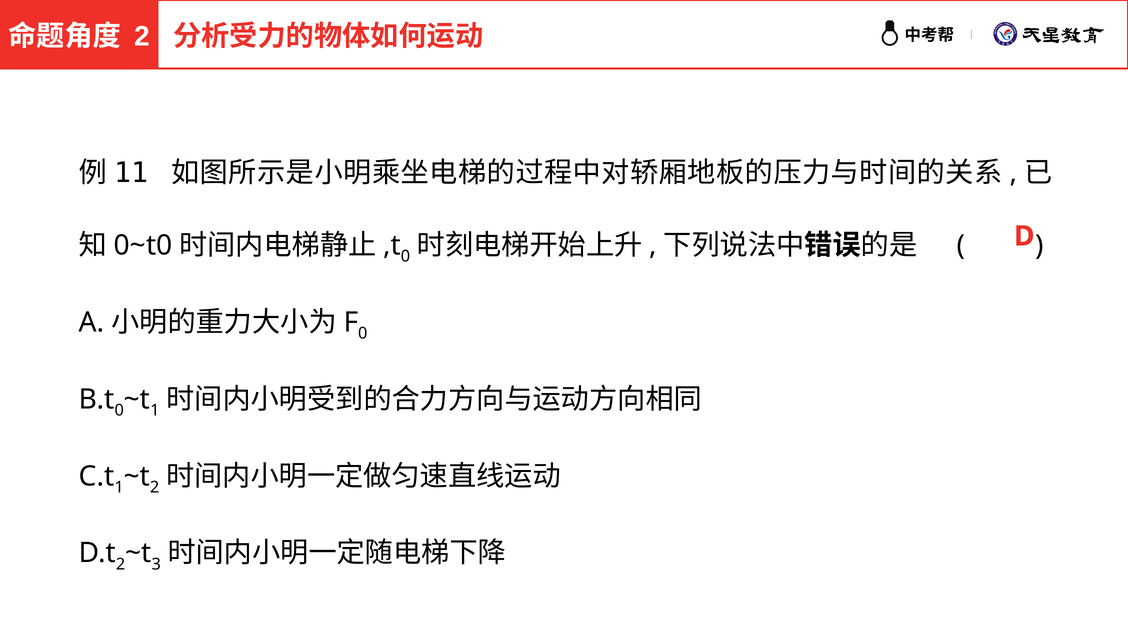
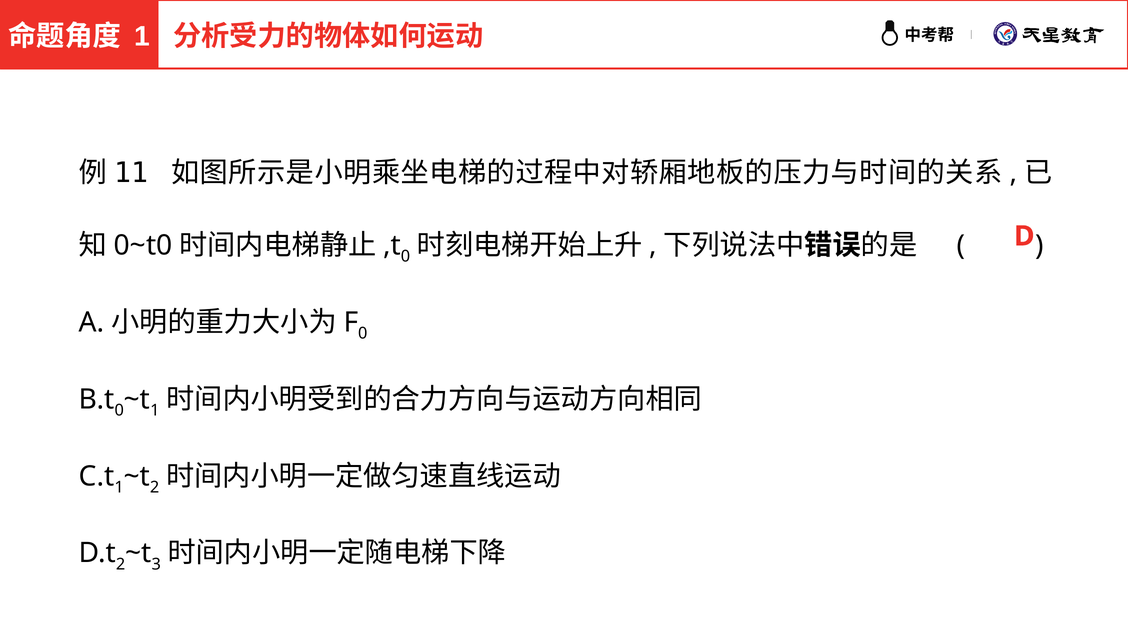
2: 2 -> 1 (142, 36)
